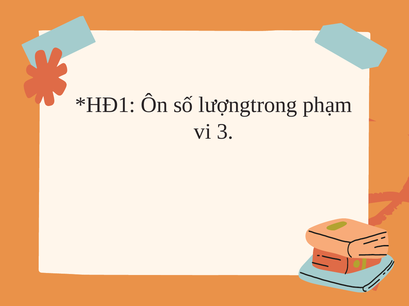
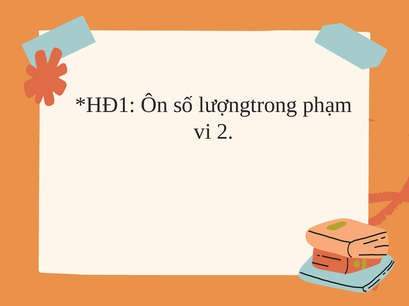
3: 3 -> 2 (225, 132)
